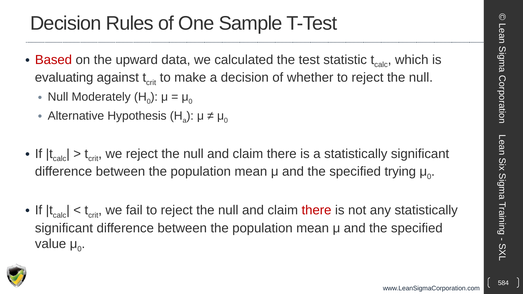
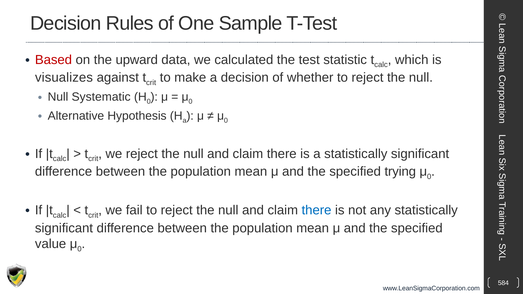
evaluating: evaluating -> visualizes (64, 78)
Moderately: Moderately -> Systematic (101, 97)
there colour: red -> blue (317, 210)
